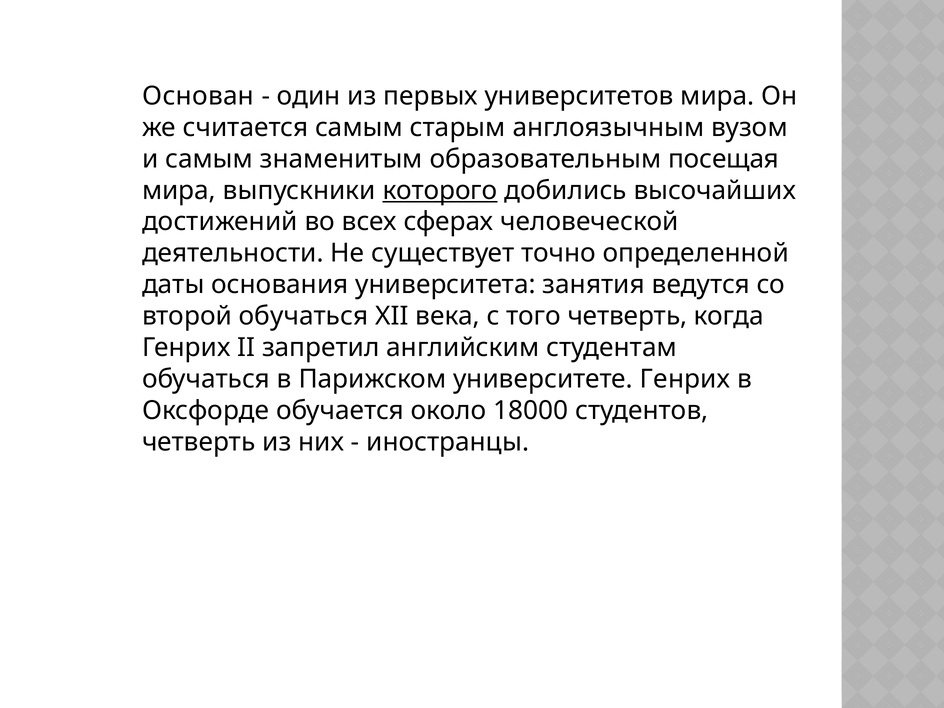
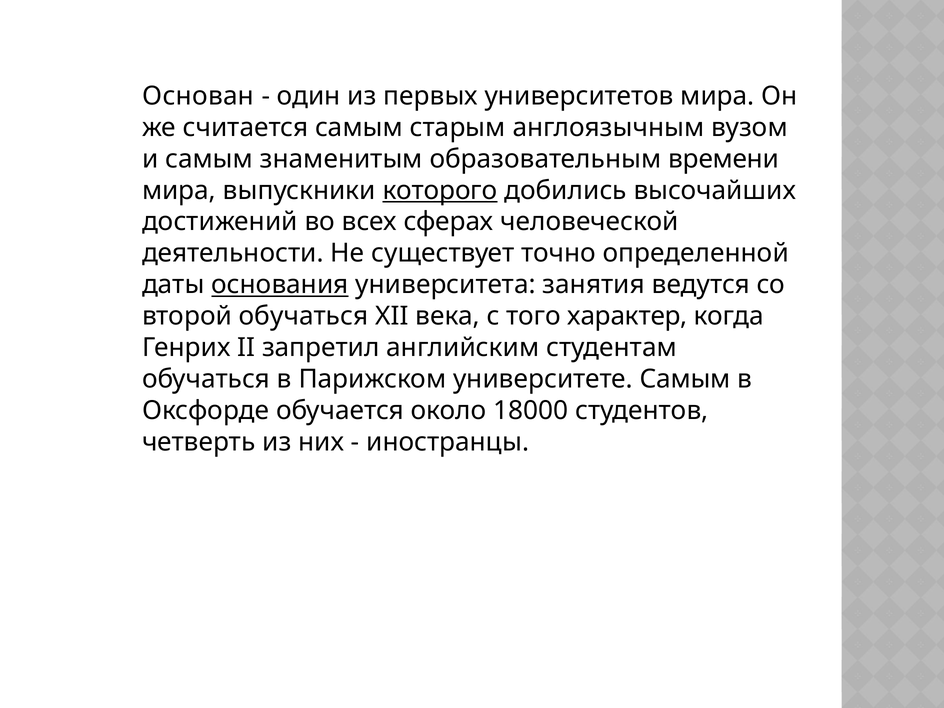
посещая: посещая -> времени (724, 159)
основания underline: none -> present (280, 285)
того четверть: четверть -> характер (627, 316)
университете Генрих: Генрих -> Самым (685, 379)
